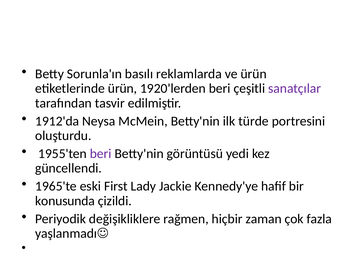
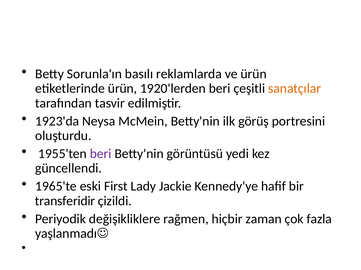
sanatçılar colour: purple -> orange (295, 89)
1912'da: 1912'da -> 1923'da (57, 121)
türde: türde -> görüş (254, 121)
konusunda: konusunda -> transferidir (65, 201)
